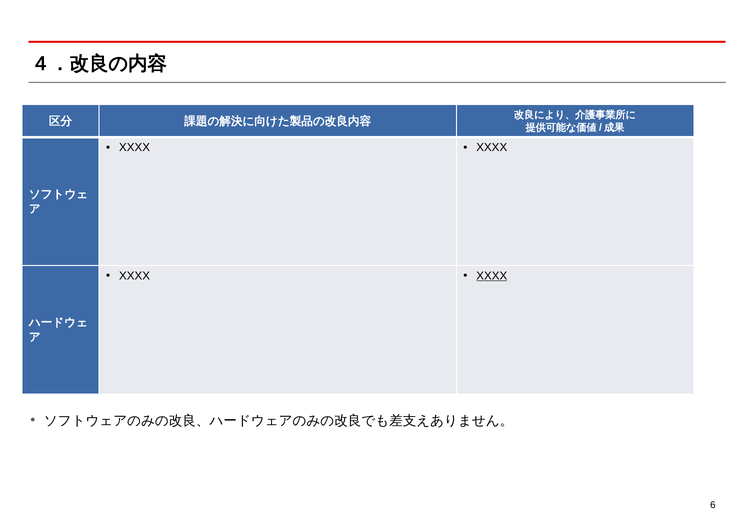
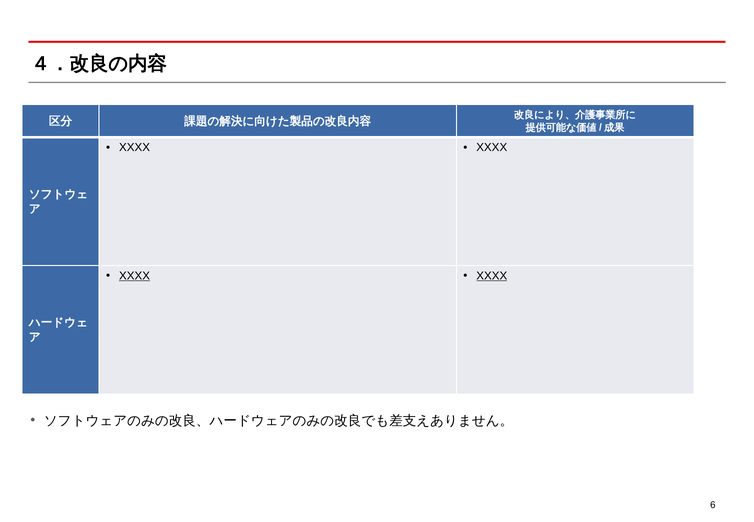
XXXX underline: none -> present (135, 276)
